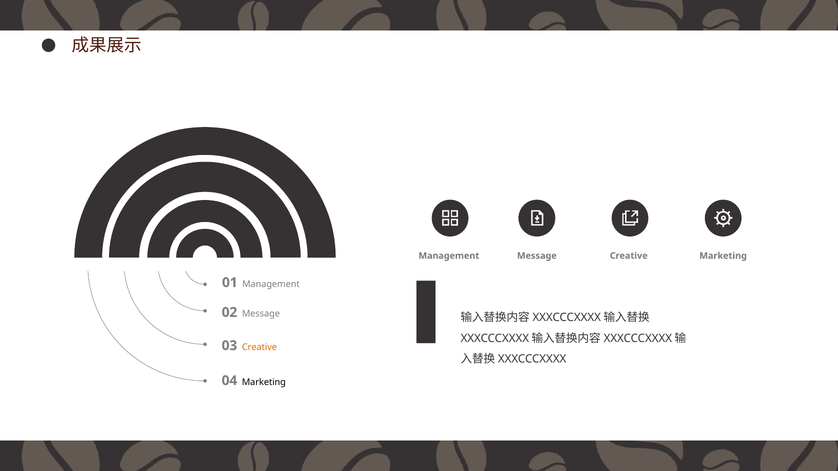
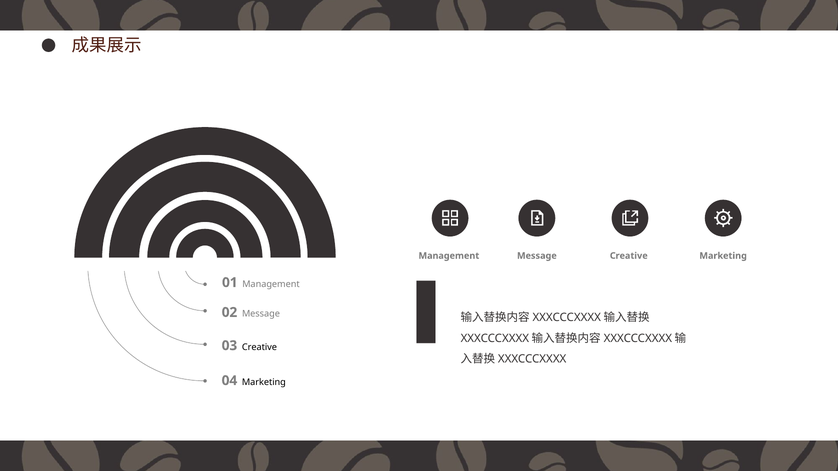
Creative colour: orange -> black (259, 347)
